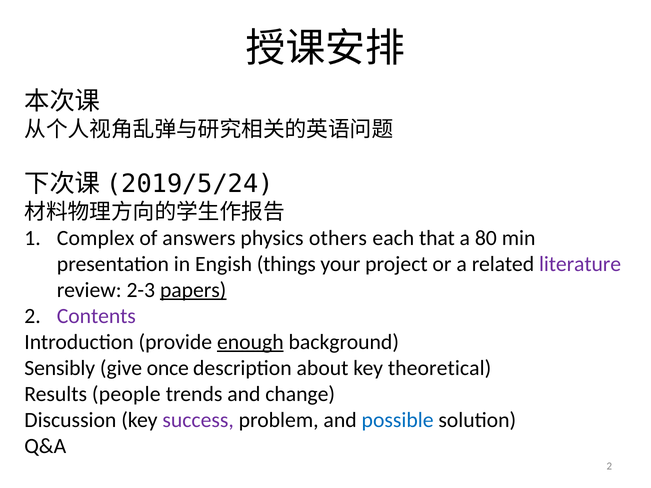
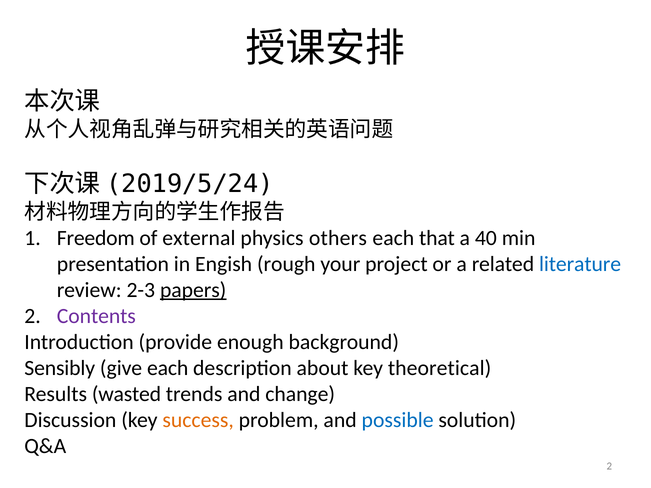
Complex: Complex -> Freedom (96, 238)
answers: answers -> external (199, 238)
80: 80 -> 40 (486, 238)
things: things -> rough (286, 264)
literature colour: purple -> blue (580, 264)
enough underline: present -> none (250, 342)
give once: once -> each (168, 368)
people: people -> wasted (127, 394)
success colour: purple -> orange (198, 420)
